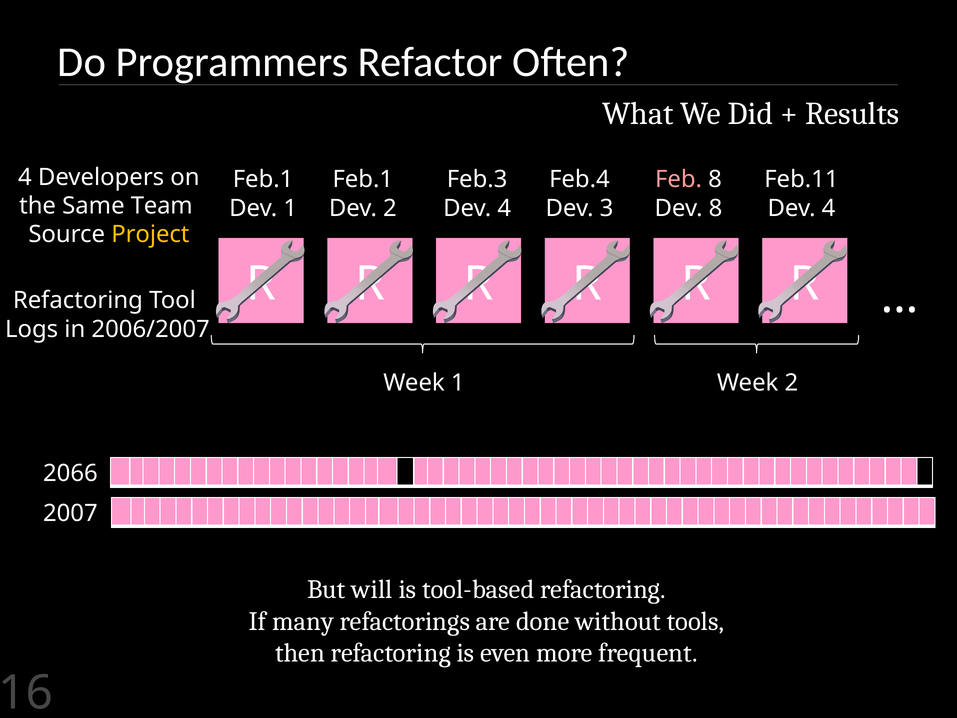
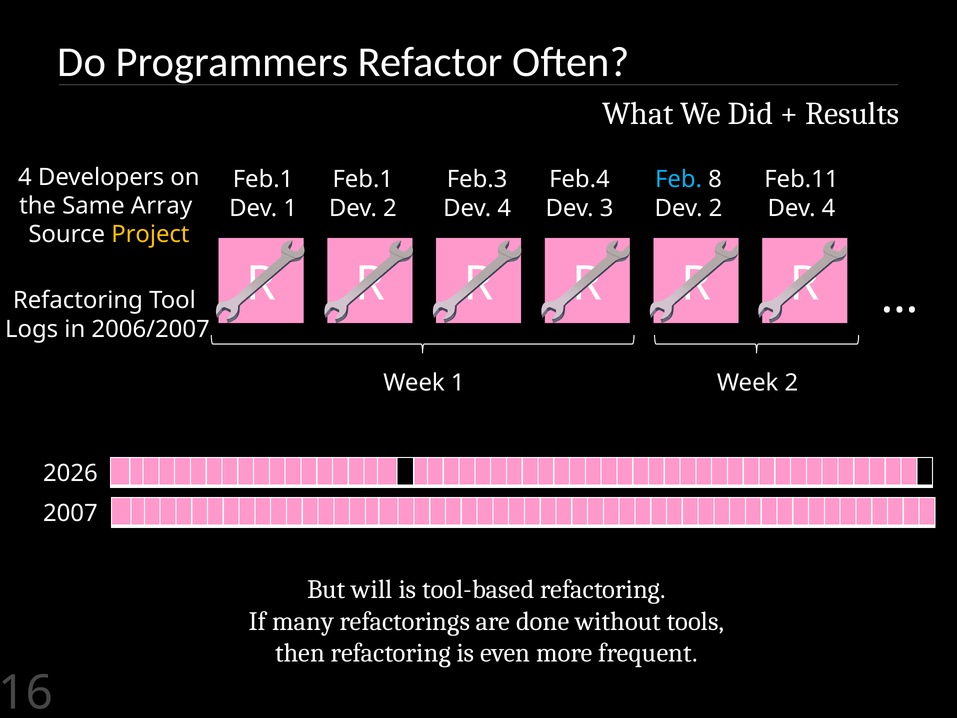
Feb colour: pink -> light blue (679, 179)
Team: Team -> Array (162, 206)
8: 8 -> 2 (716, 208)
2066: 2066 -> 2026 (70, 473)
